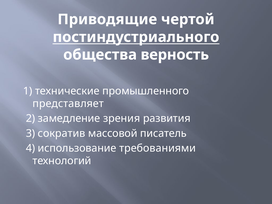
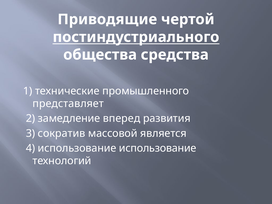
верность: верность -> средства (175, 55)
зрения: зрения -> вперед (122, 119)
писатель: писатель -> является (163, 133)
использование требованиями: требованиями -> использование (158, 148)
